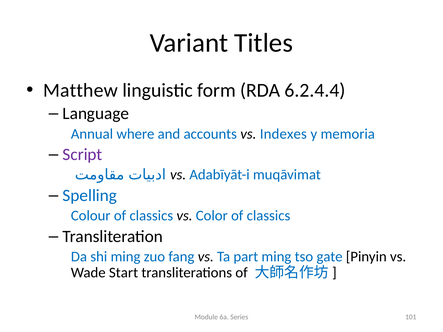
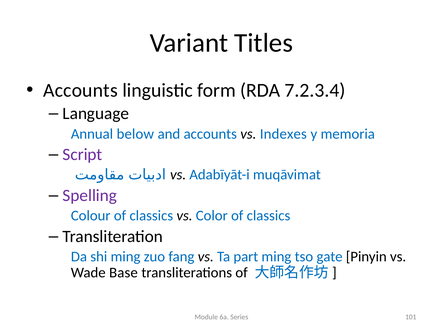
Matthew: Matthew -> Accounts (80, 90)
6.2.4.4: 6.2.4.4 -> 7.2.3.4 (315, 90)
where: where -> below (135, 134)
Spelling colour: blue -> purple (90, 196)
Start: Start -> Base (123, 273)
